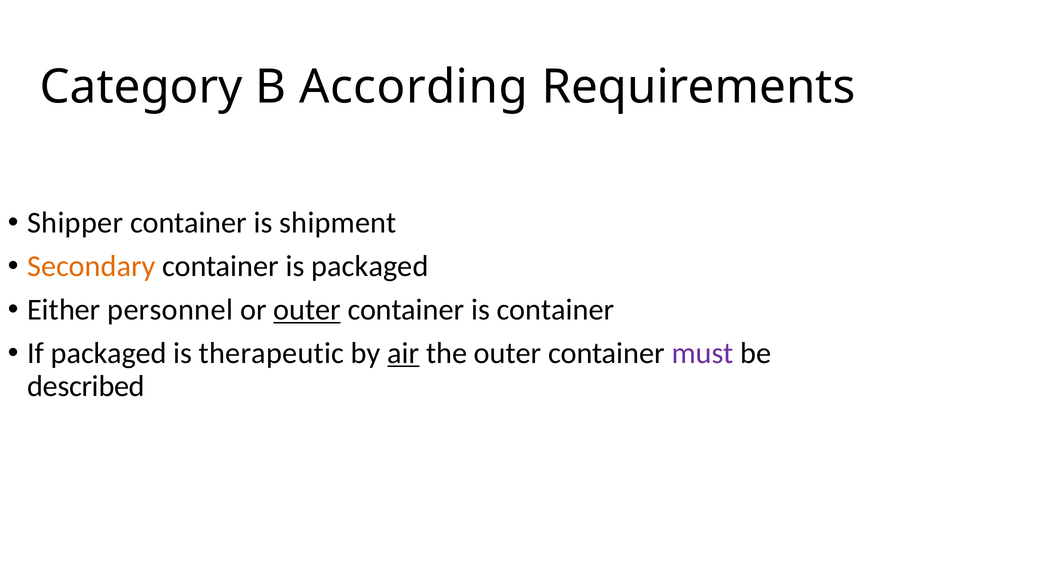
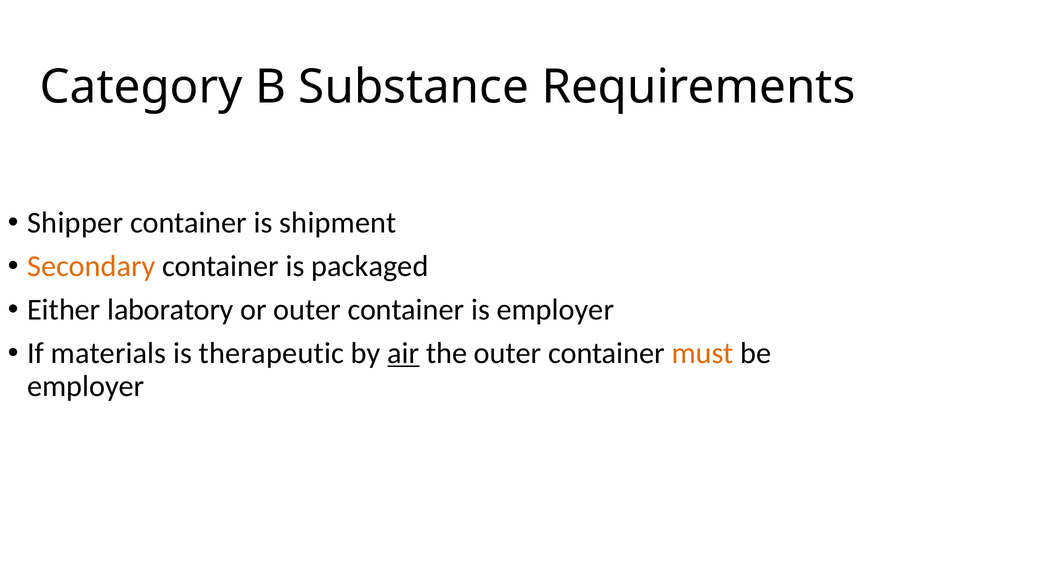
According: According -> Substance (414, 87)
personnel: personnel -> laboratory (170, 310)
outer underline: present -> none (307, 310)
is container: container -> employer (555, 310)
If packaged: packaged -> materials (109, 354)
must colour: purple -> orange (703, 354)
described: described -> employer (86, 386)
